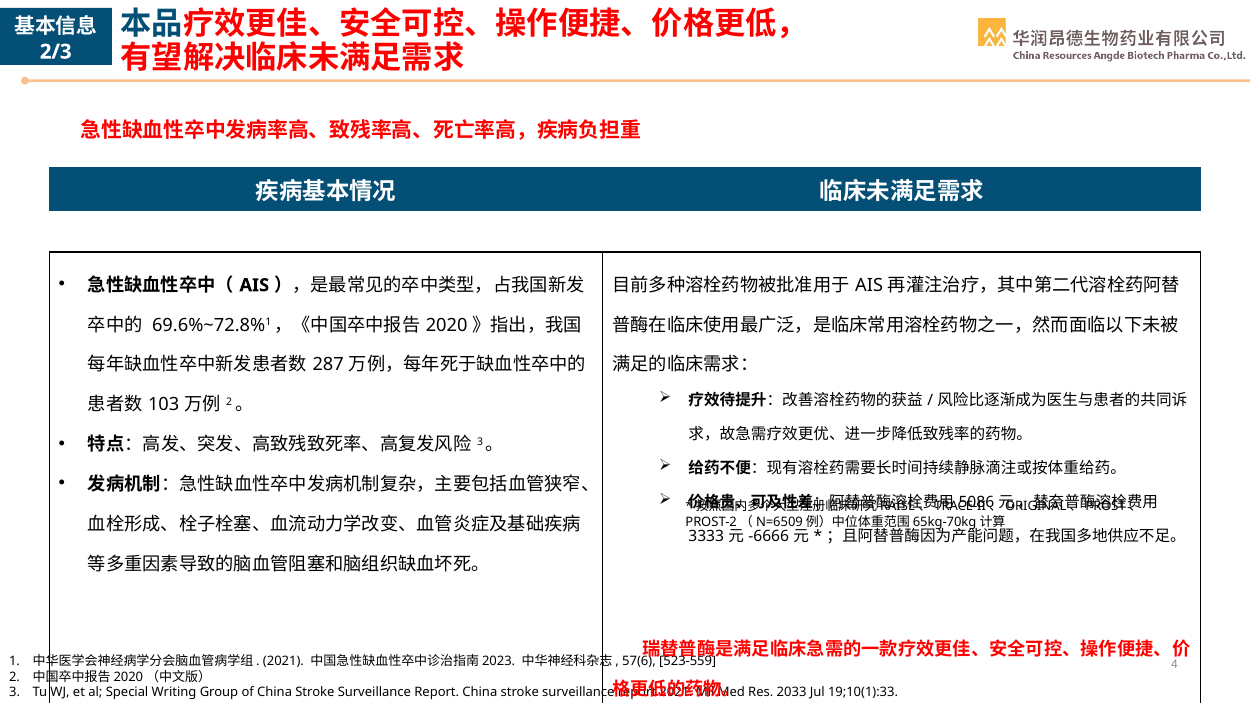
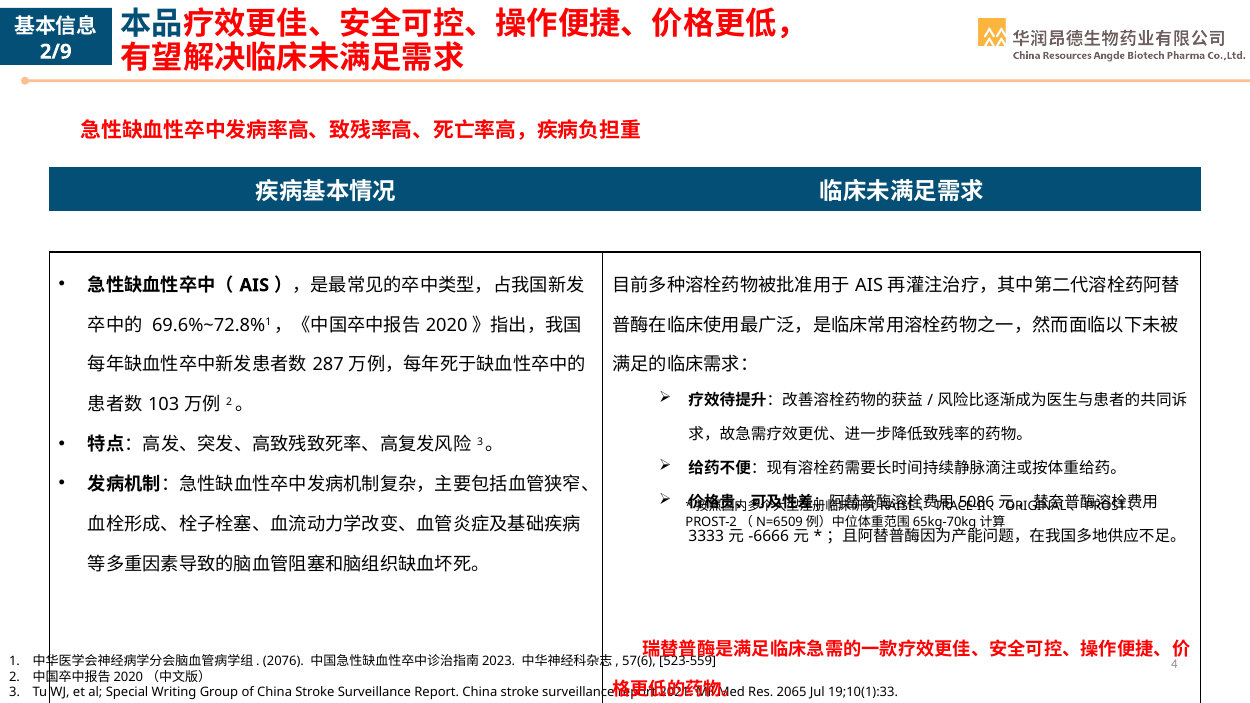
2/3: 2/3 -> 2/9 (56, 52)
2021: 2021 -> 2076 (283, 661)
2033: 2033 -> 2065 (792, 693)
